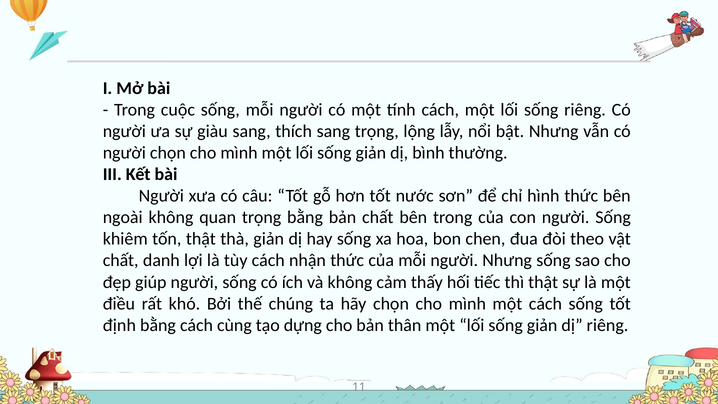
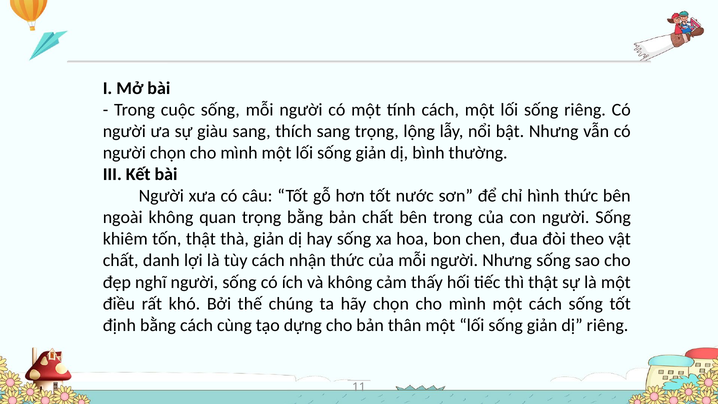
giúp: giúp -> nghĩ (151, 282)
